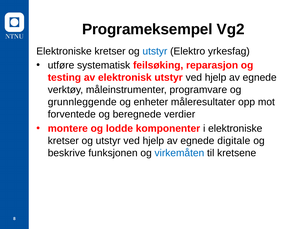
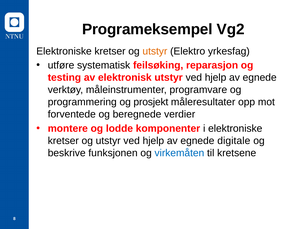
utstyr colour: blue -> orange (155, 51)
grunnleggende: grunnleggende -> programmering (82, 102)
enheter: enheter -> prosjekt (151, 102)
